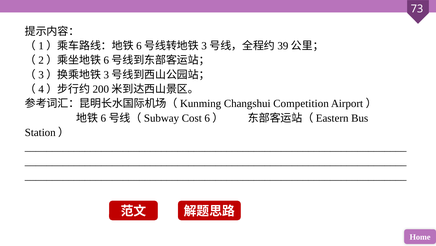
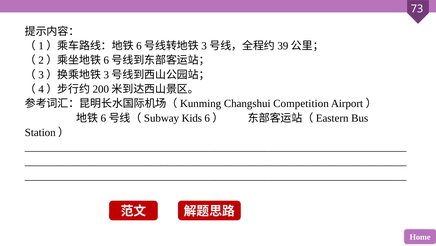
Cost: Cost -> Kids (192, 118)
